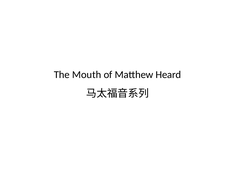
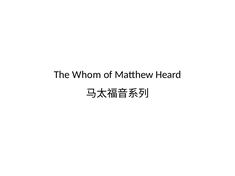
Mouth: Mouth -> Whom (87, 75)
